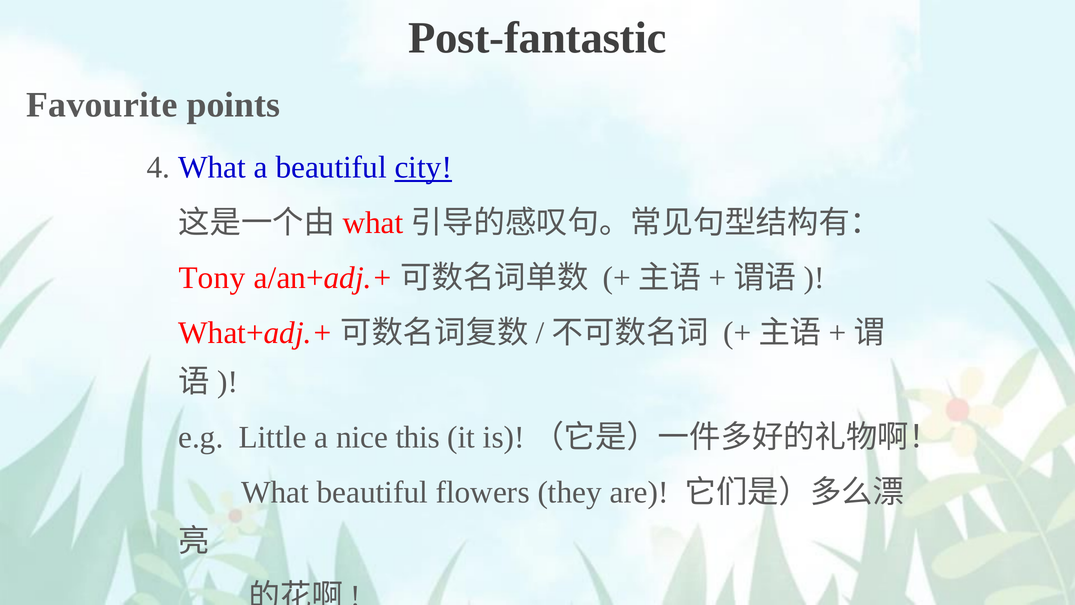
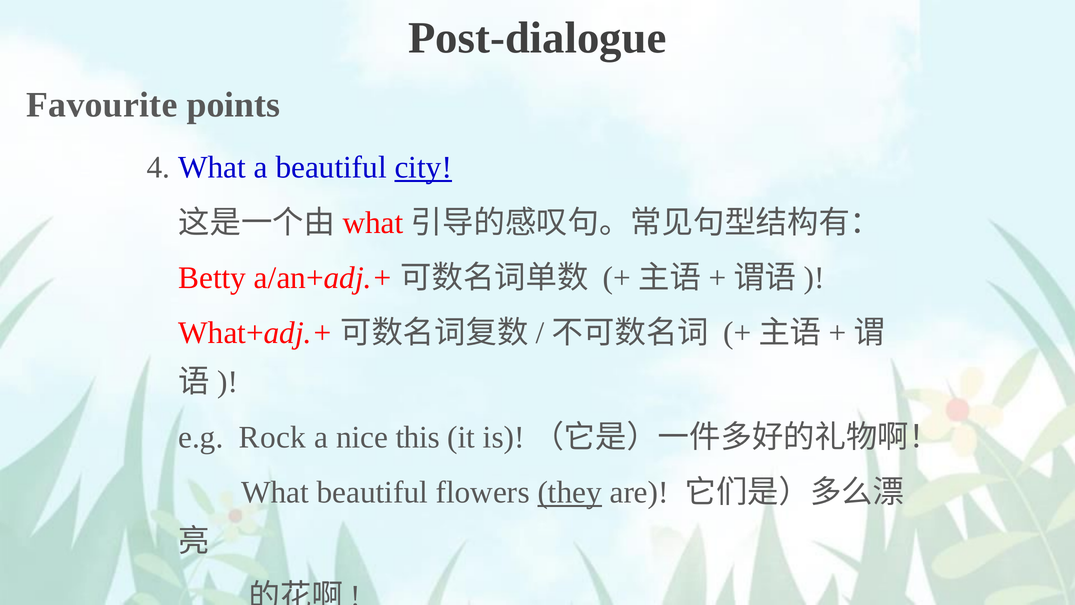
Post-fantastic: Post-fantastic -> Post-dialogue (537, 38)
Tony: Tony -> Betty (212, 278)
Little: Little -> Rock (272, 437)
they underline: none -> present (570, 492)
